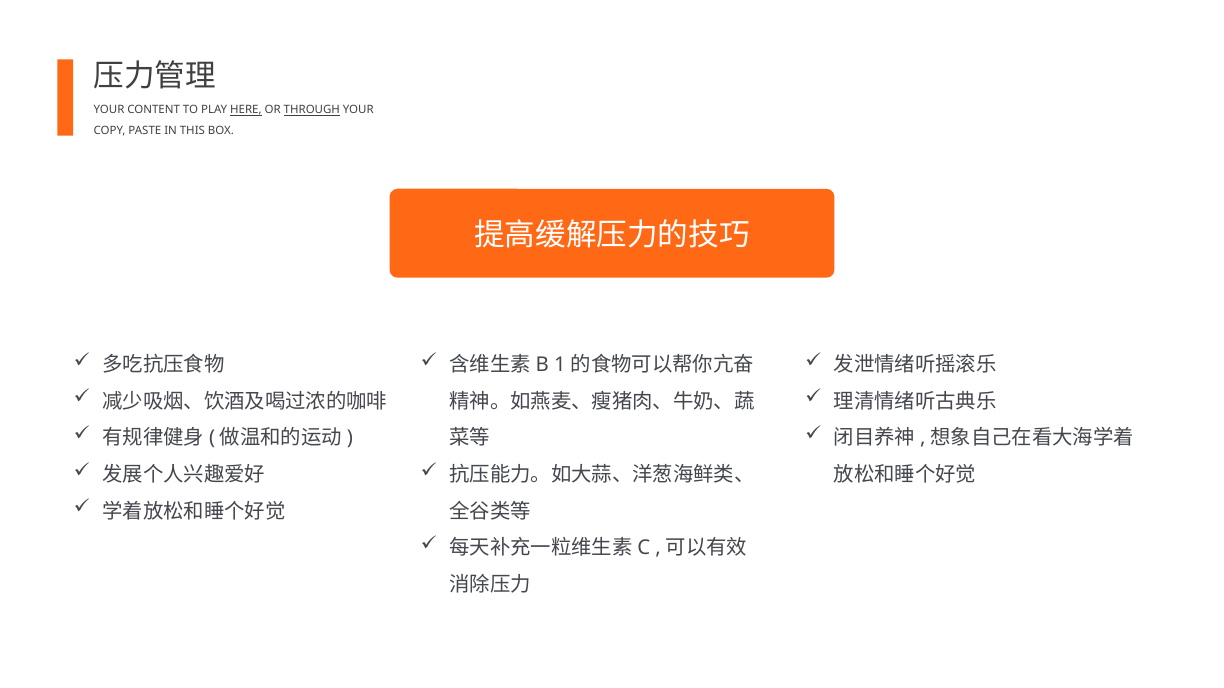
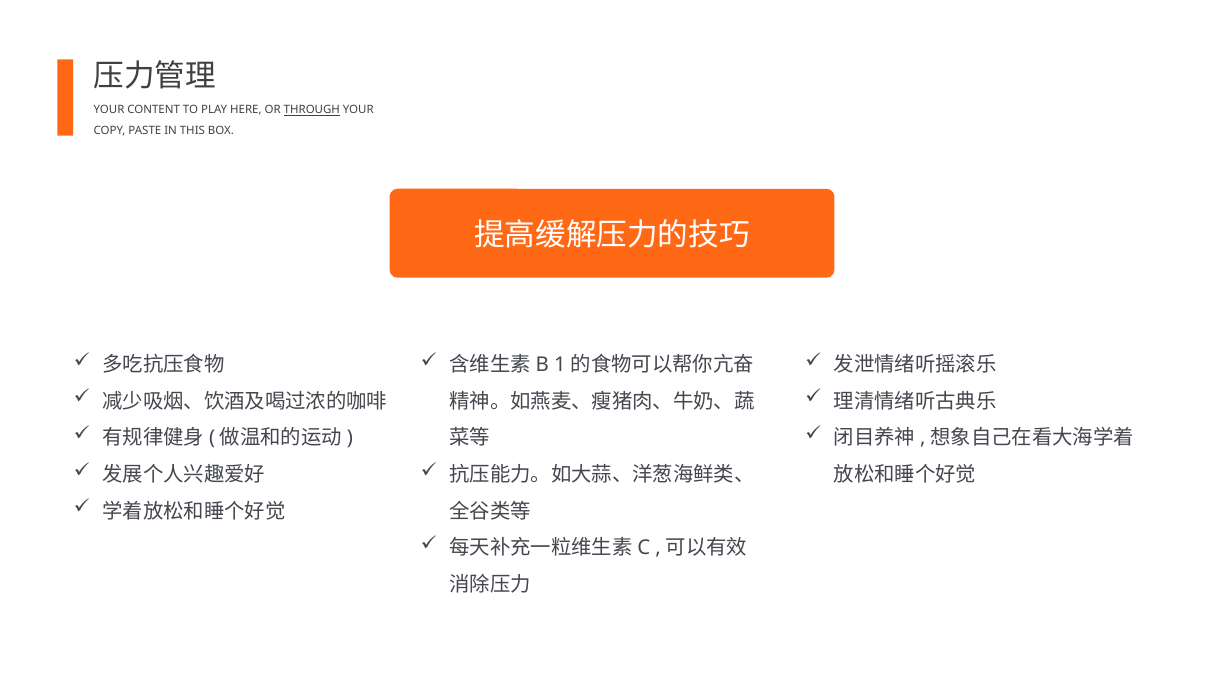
HERE underline: present -> none (246, 110)
